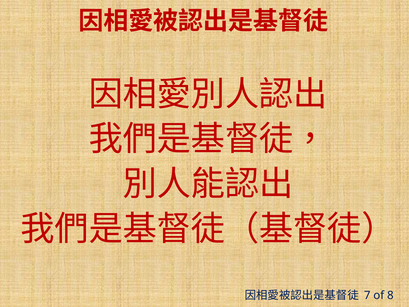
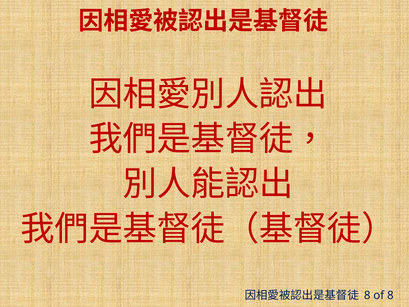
7: 7 -> 8 (367, 295)
